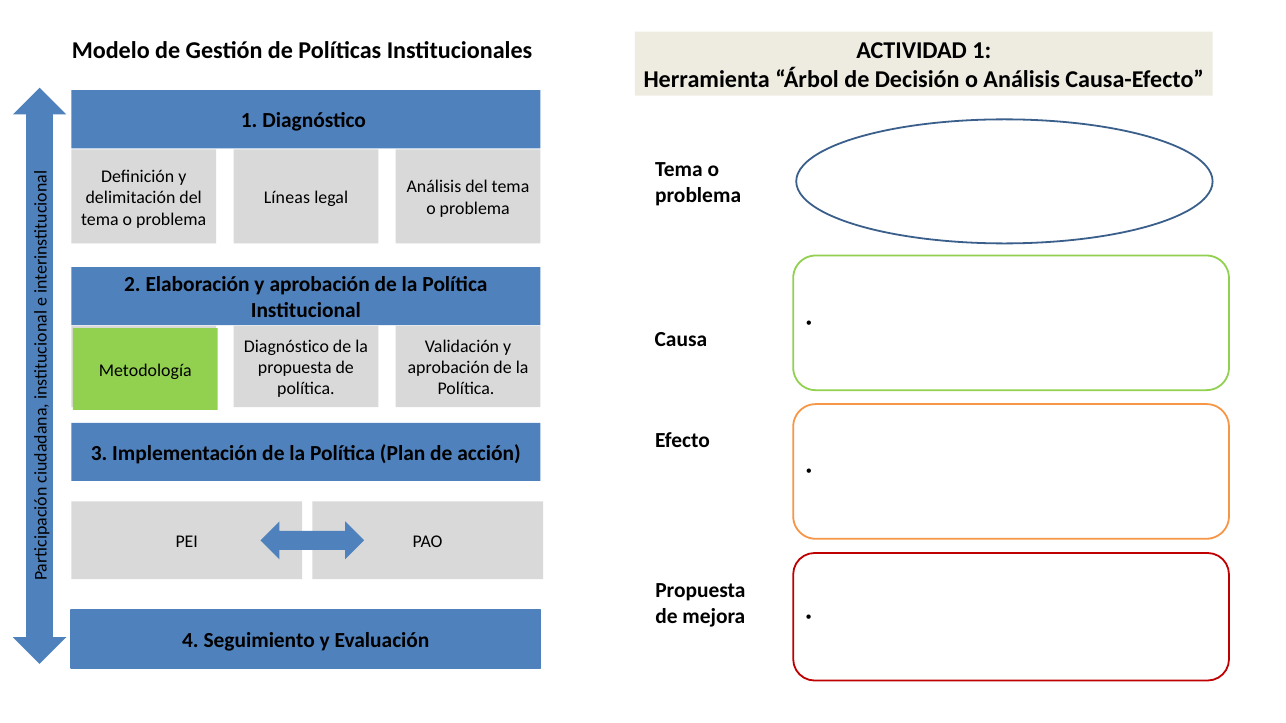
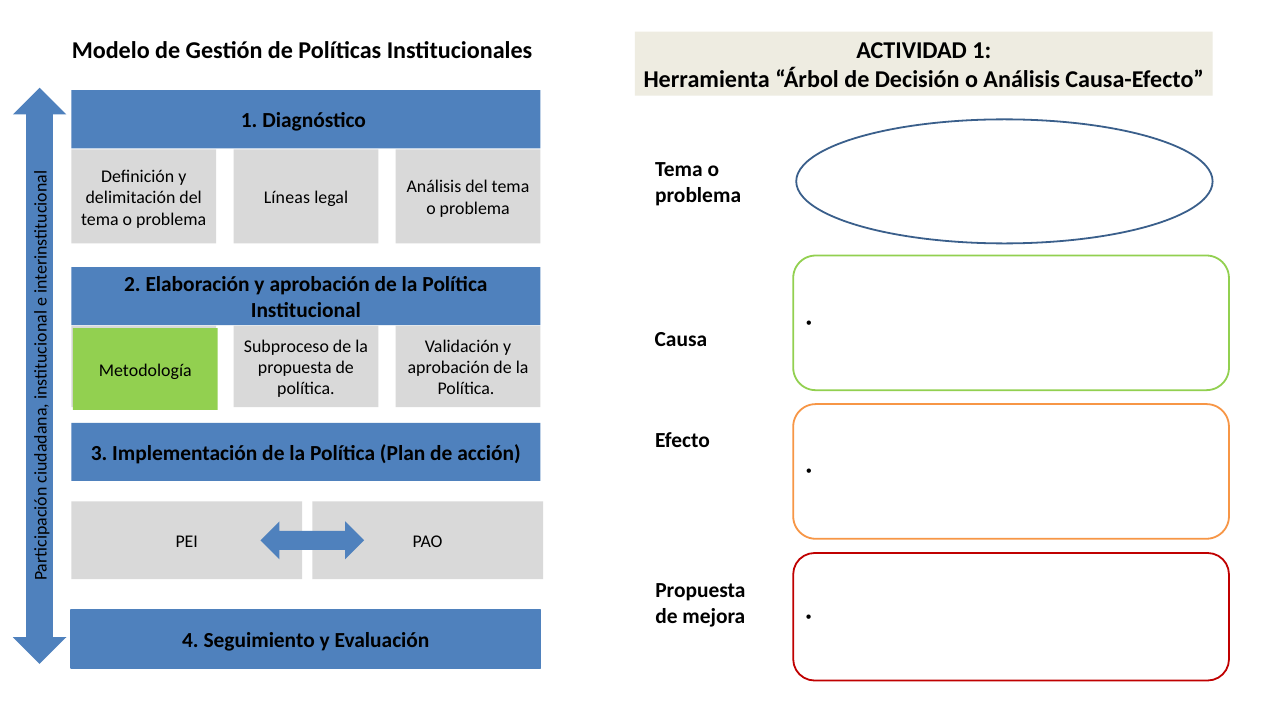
Diagnóstico: Diagnóstico -> Subproceso (286, 346)
